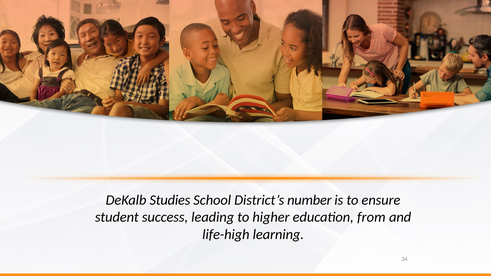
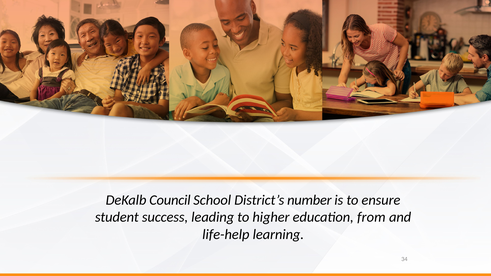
Studies: Studies -> Council (170, 200)
life-high: life-high -> life-help (226, 235)
